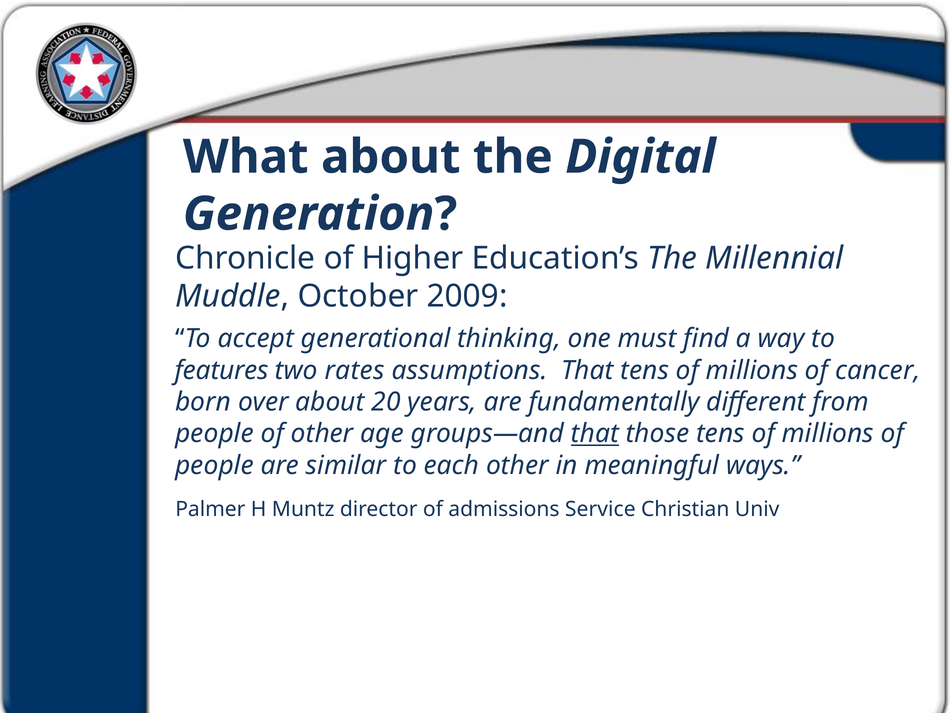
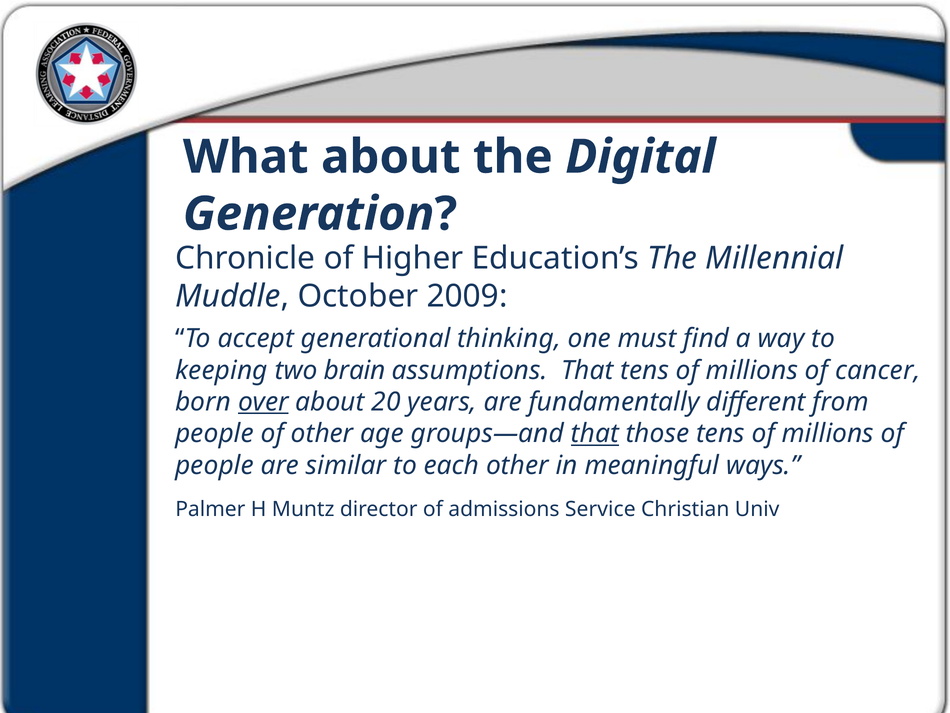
features: features -> keeping (222, 370)
rates: rates -> brain (355, 370)
over underline: none -> present (263, 402)
